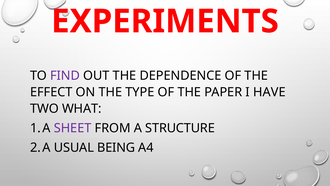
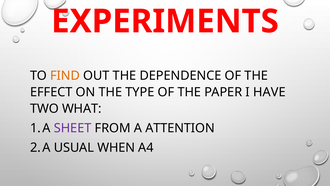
FIND colour: purple -> orange (65, 75)
STRUCTURE: STRUCTURE -> ATTENTION (180, 128)
BEING: BEING -> WHEN (116, 147)
